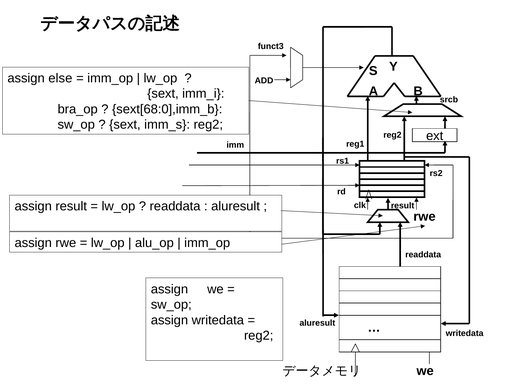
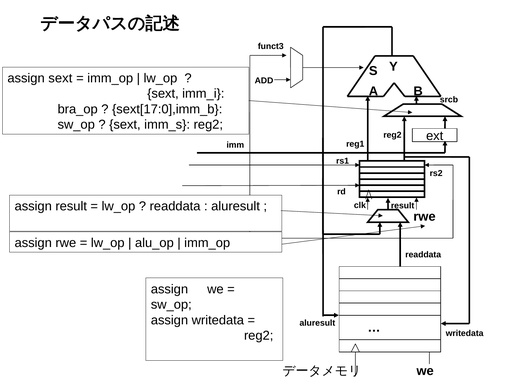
assign else: else -> sext (60, 78)
sext[68:0],imm_b: sext[68:0],imm_b -> sext[17:0],imm_b (167, 109)
